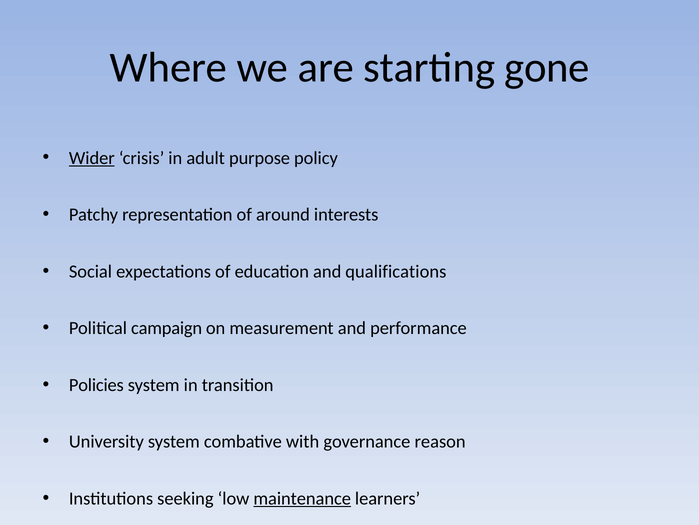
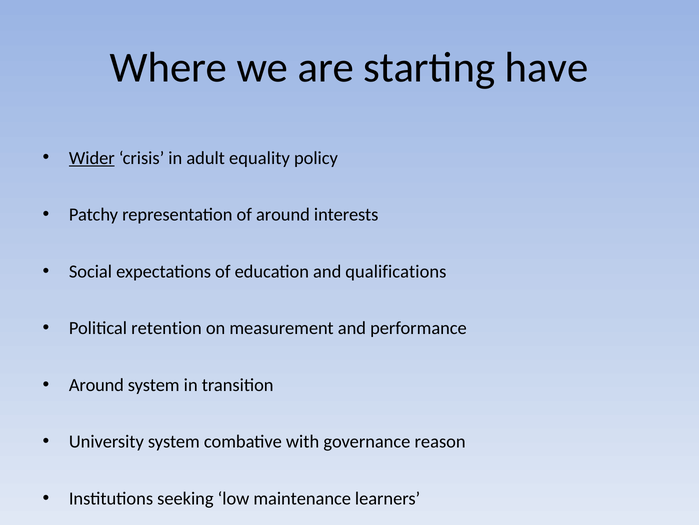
gone: gone -> have (547, 68)
purpose: purpose -> equality (259, 158)
campaign: campaign -> retention (166, 328)
Policies: Policies -> Around (96, 384)
maintenance underline: present -> none (302, 498)
